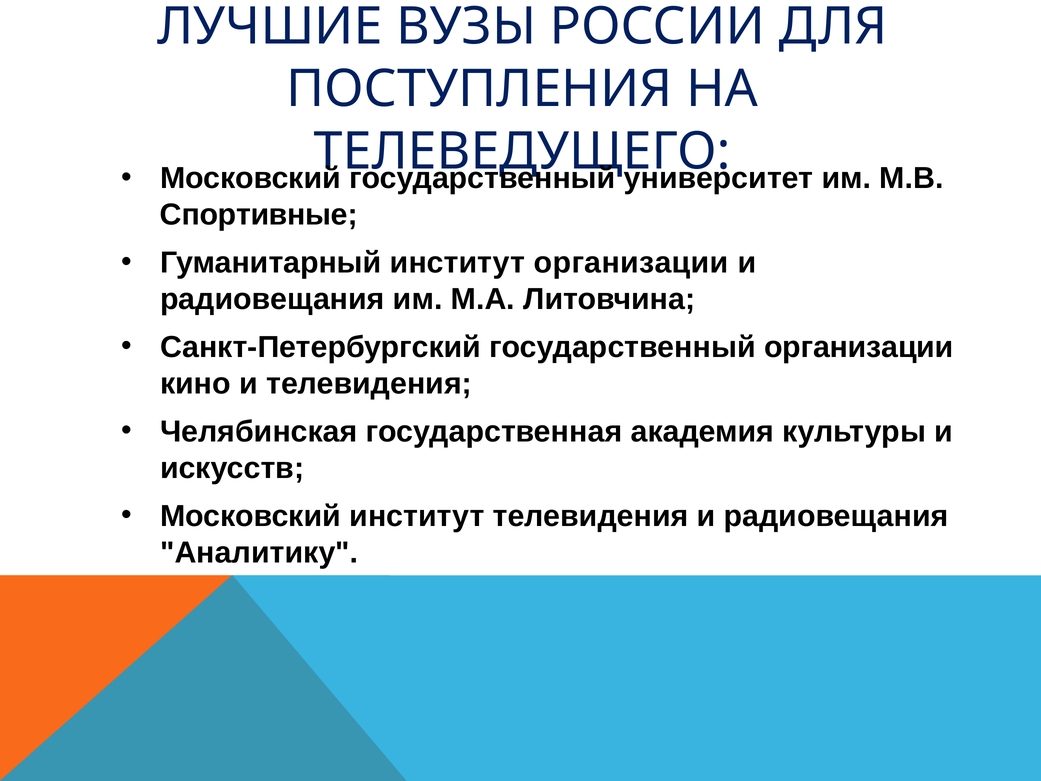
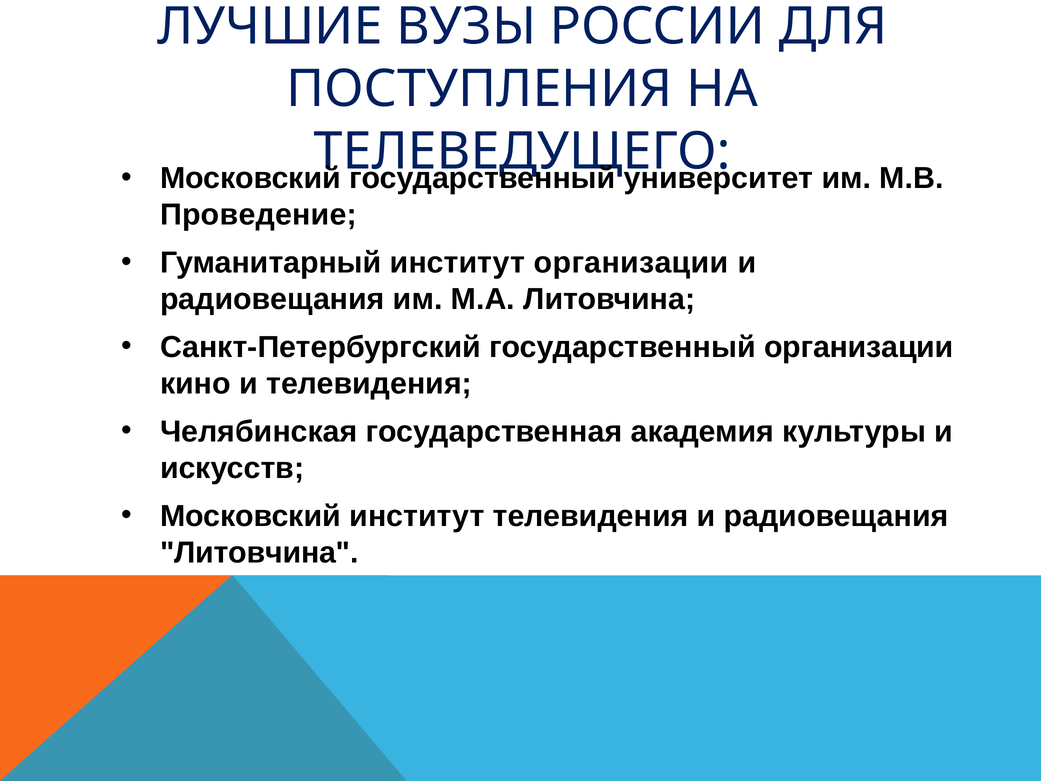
Спортивные: Спортивные -> Проведение (259, 215)
Аналитику: Аналитику -> Литовчина (259, 552)
